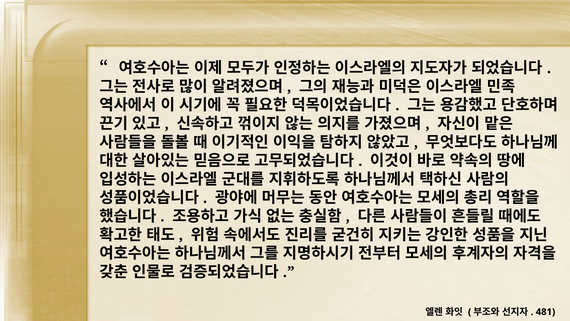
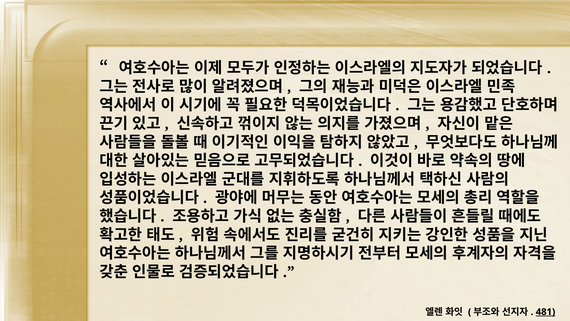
481 underline: none -> present (545, 312)
